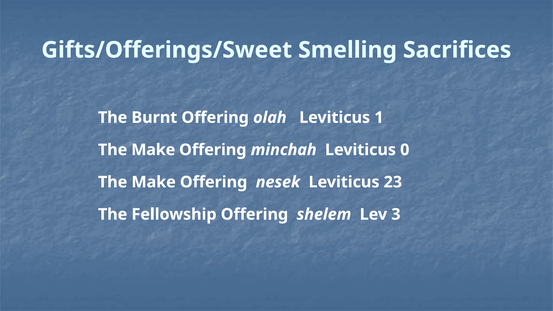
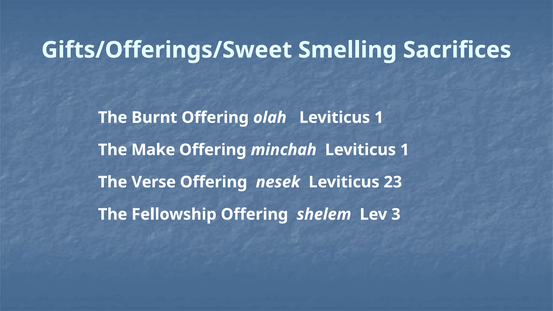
minchah Leviticus 0: 0 -> 1 (405, 150)
Make: Make -> Verse (154, 182)
